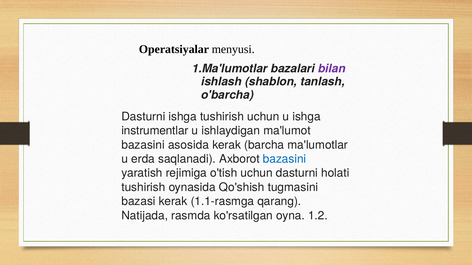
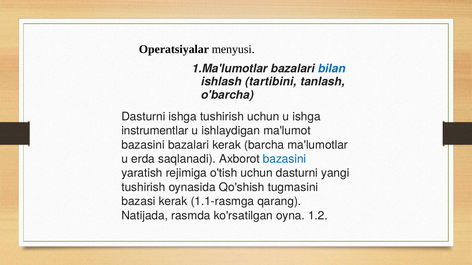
bilan colour: purple -> blue (332, 69)
shablon: shablon -> tartibini (271, 82)
bazasini asosida: asosida -> bazalari (189, 145)
holati: holati -> yangi (335, 173)
